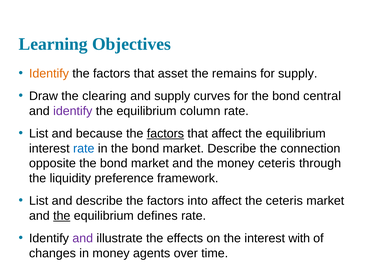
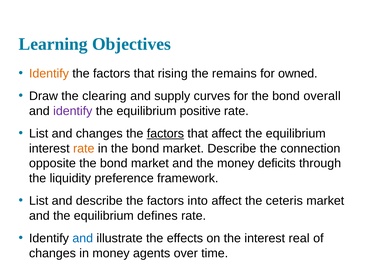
asset: asset -> rising (173, 73)
for supply: supply -> owned (298, 73)
central: central -> overall (322, 96)
column: column -> positive (200, 111)
and because: because -> changes (99, 134)
rate colour: blue -> orange (84, 148)
money ceteris: ceteris -> deficits (277, 163)
the underline: present -> none (62, 216)
and colour: purple -> blue (83, 238)
with: with -> real (299, 238)
